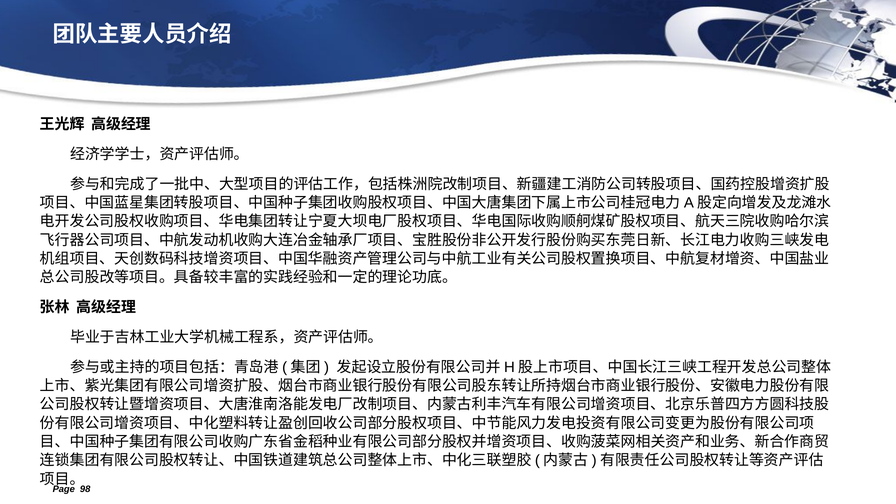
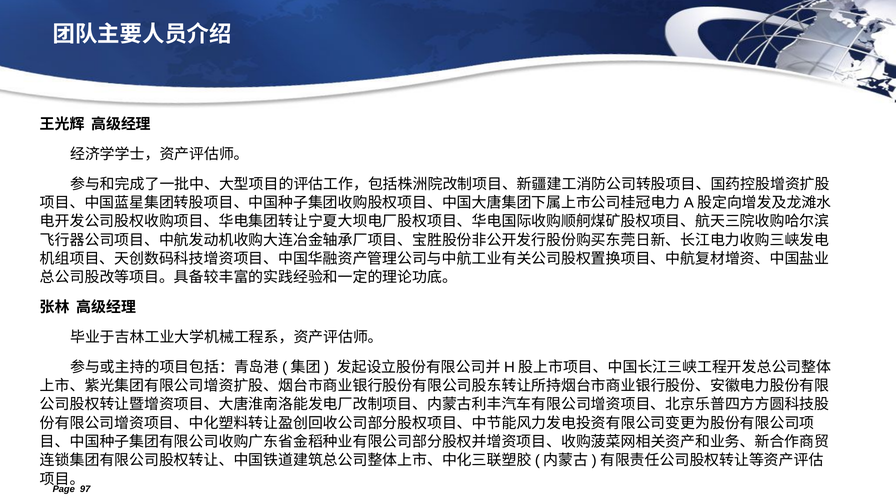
98: 98 -> 97 (85, 489)
